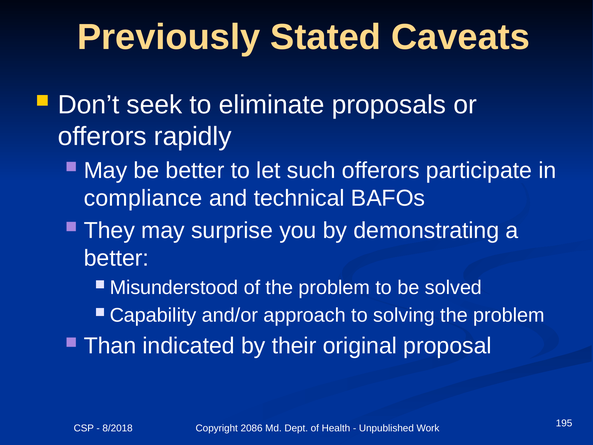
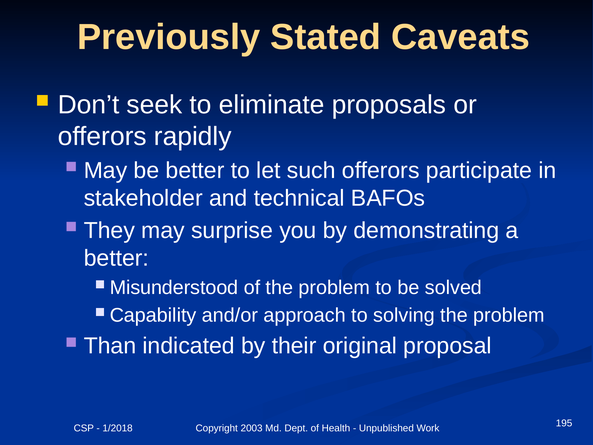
compliance: compliance -> stakeholder (143, 198)
8/2018: 8/2018 -> 1/2018 (118, 428)
2086: 2086 -> 2003 (252, 428)
